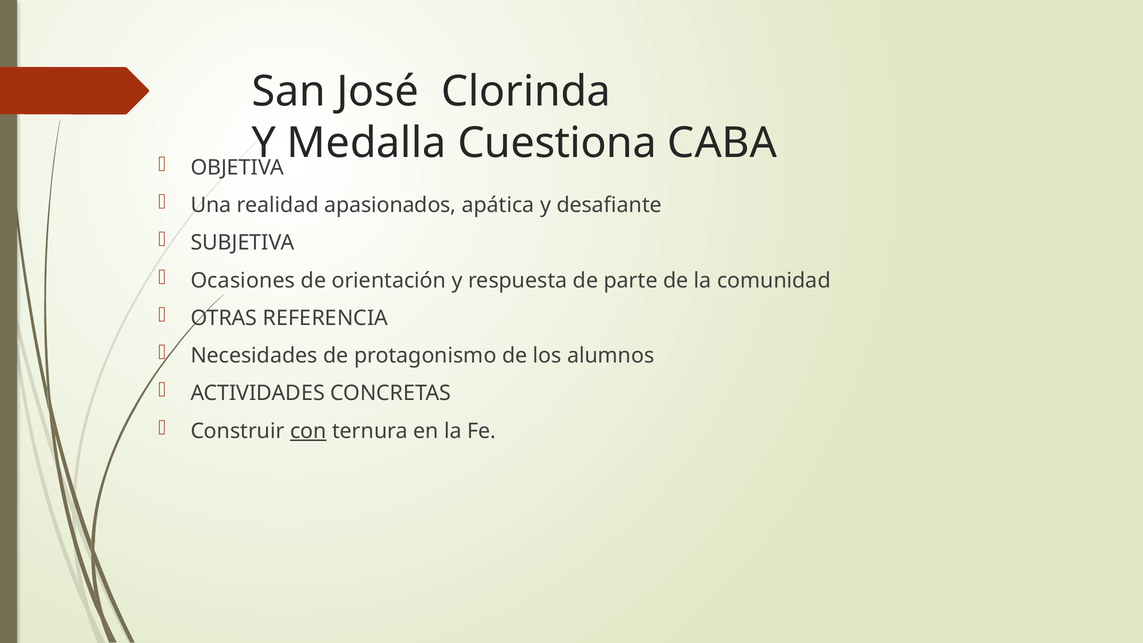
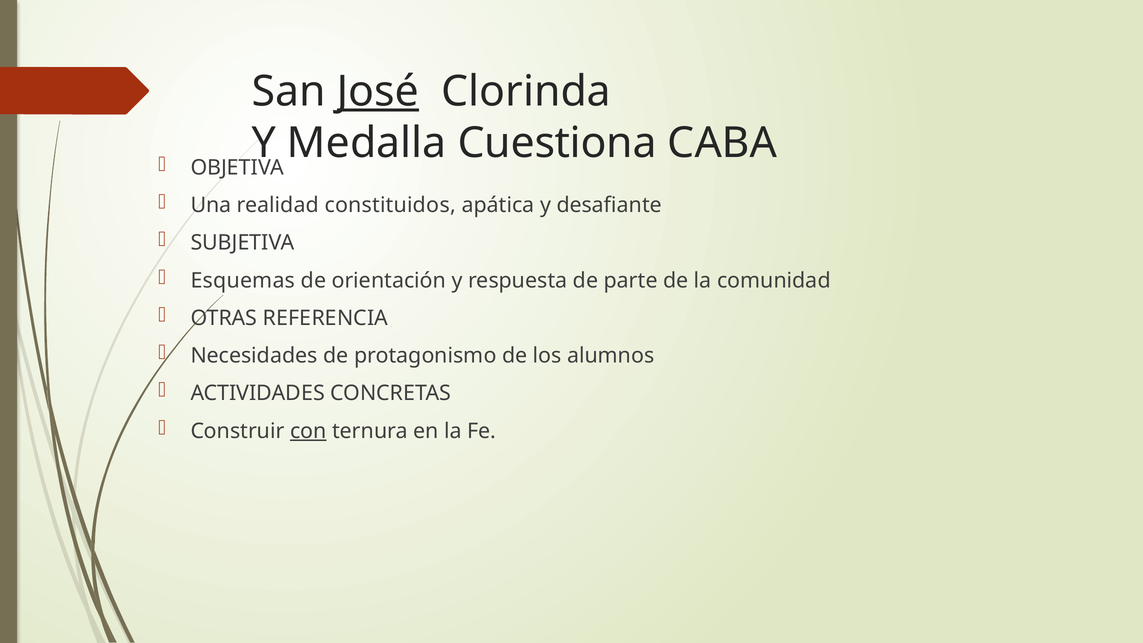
José underline: none -> present (378, 92)
apasionados: apasionados -> constituidos (390, 205)
Ocasiones: Ocasiones -> Esquemas (243, 280)
